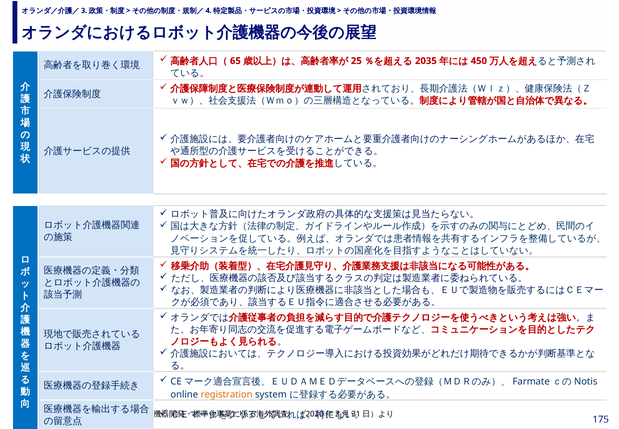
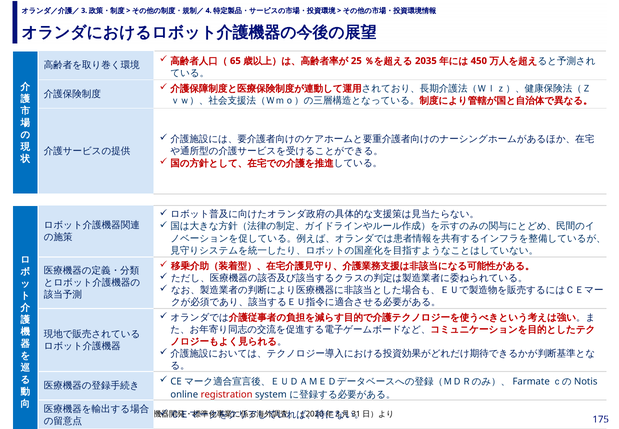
registration colour: orange -> red (227, 394)
